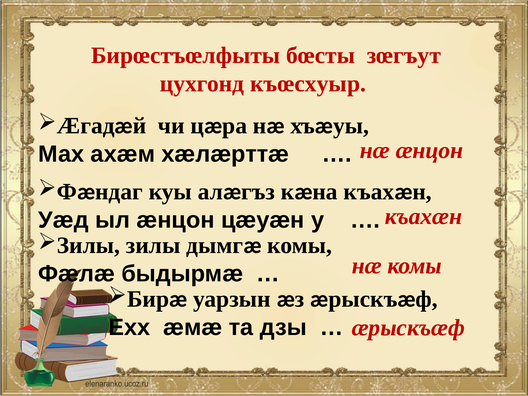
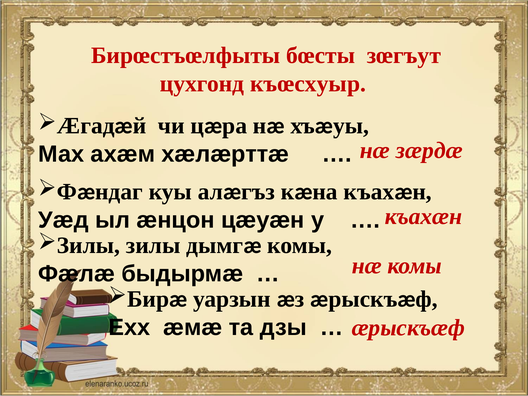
нæ æнцон: æнцон -> зæрдæ (429, 150)
